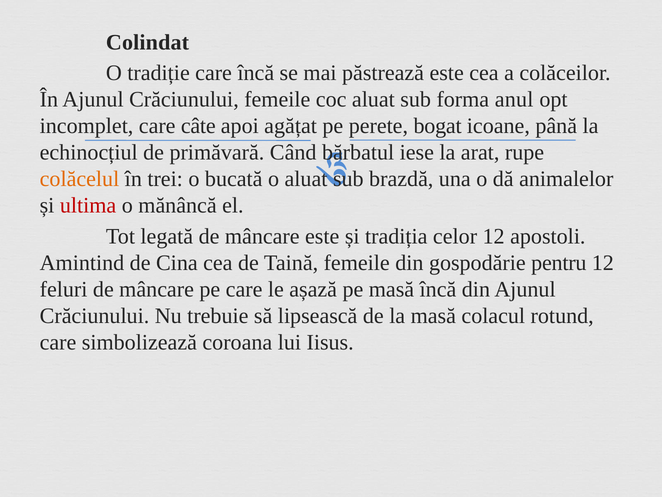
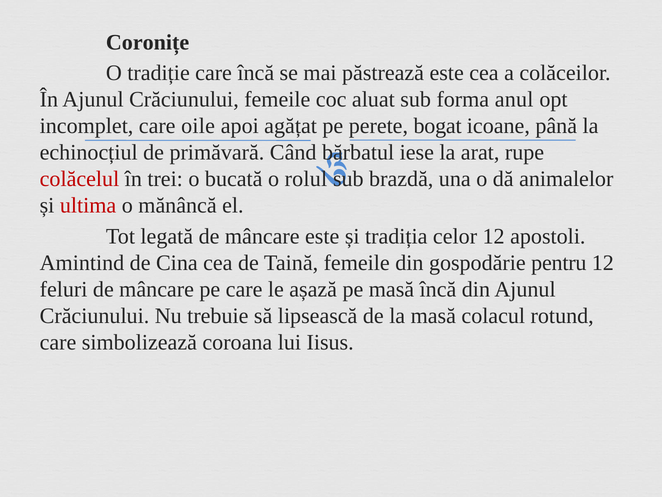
Colindat: Colindat -> Coronițe (148, 42)
câte: câte -> oile (198, 126)
colăcelul colour: orange -> red (79, 179)
o aluat: aluat -> rolul (306, 179)
